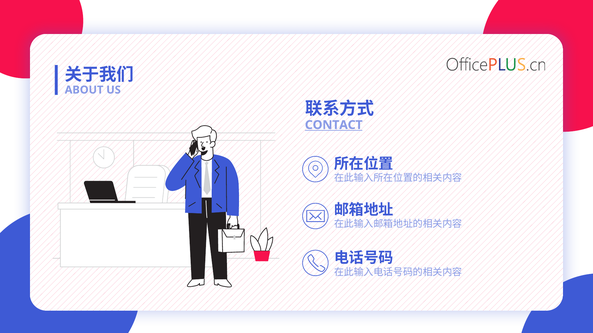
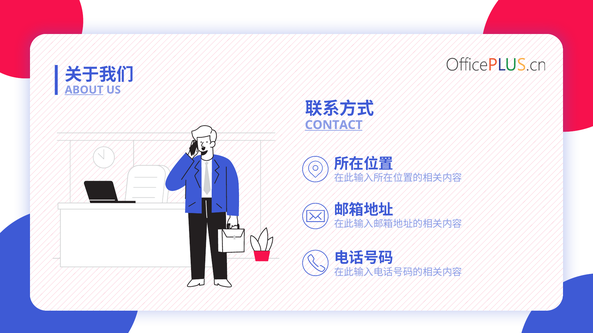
ABOUT underline: none -> present (84, 90)
